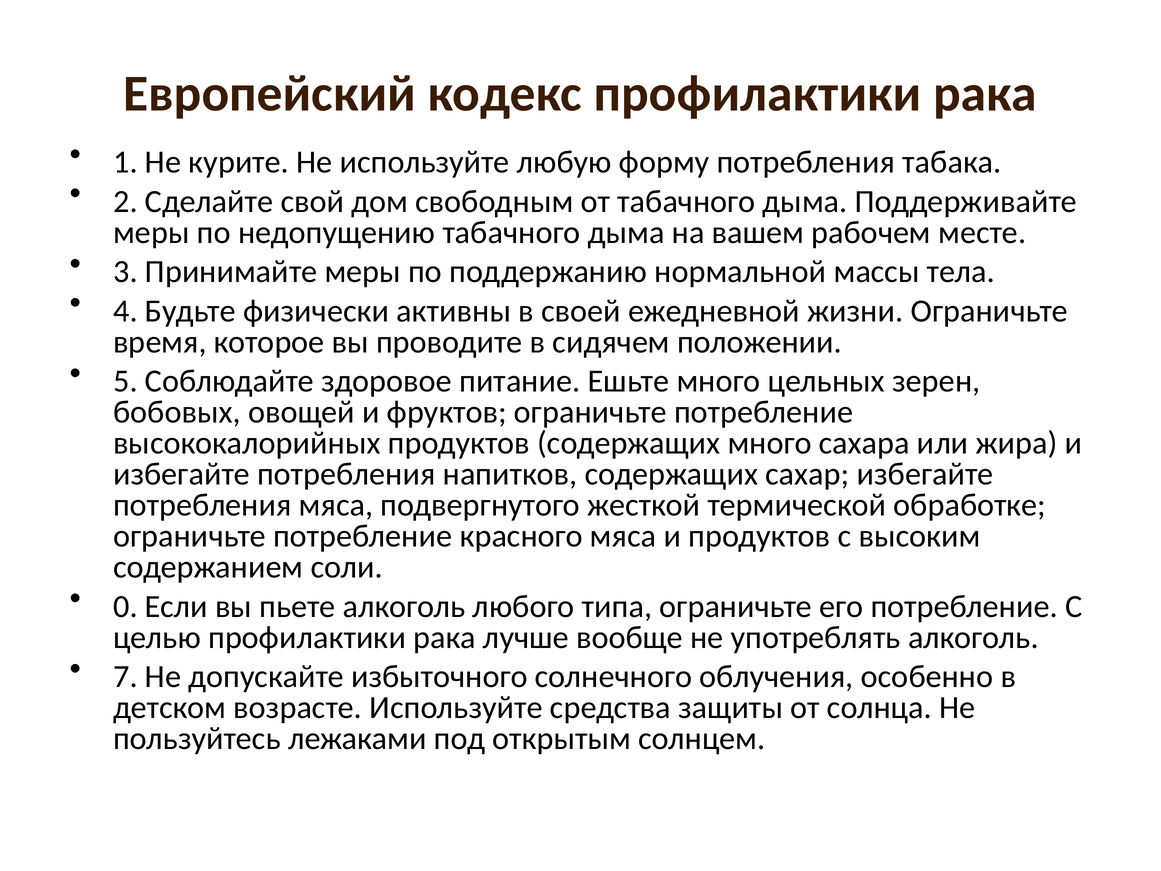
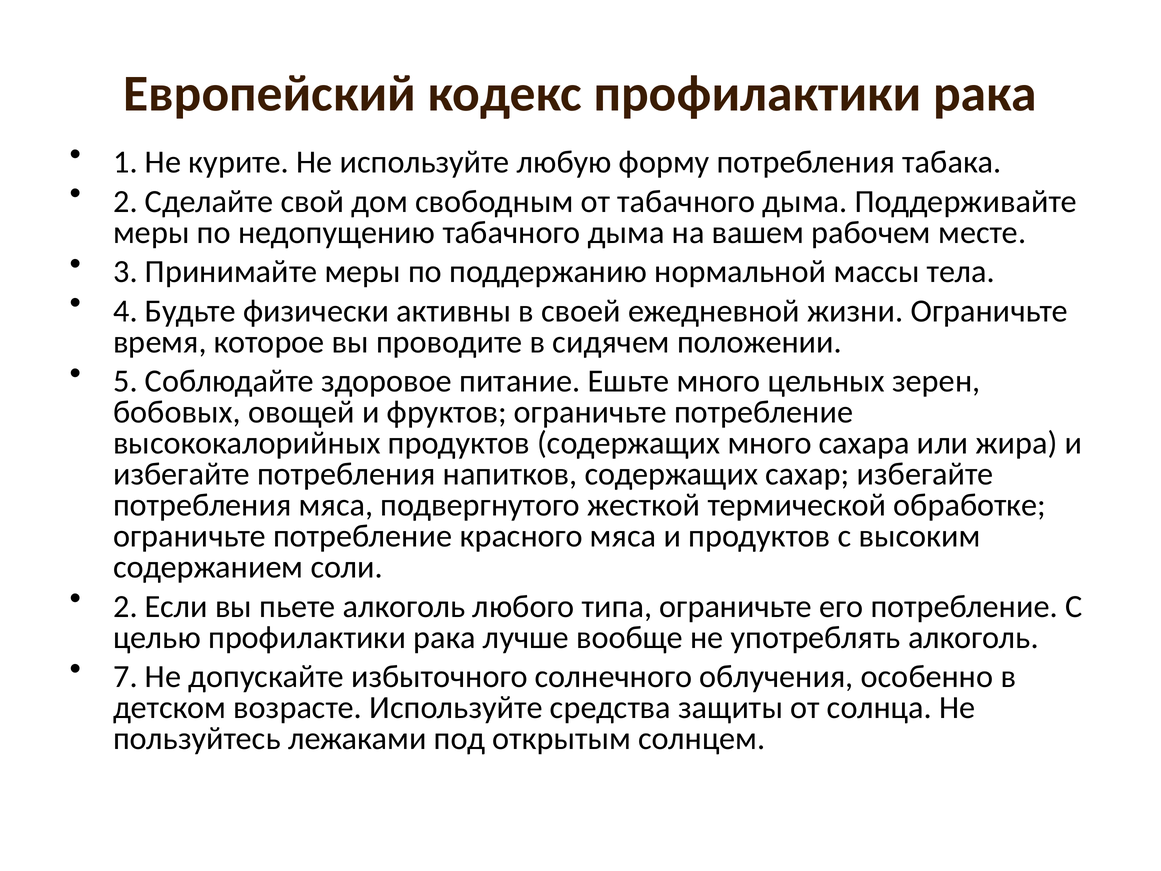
0: 0 -> 2 (125, 606)
